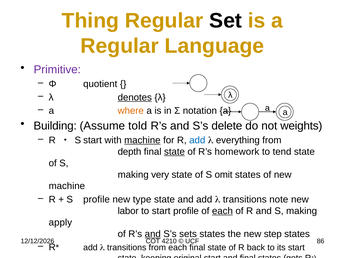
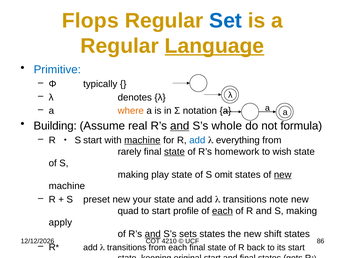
Thing: Thing -> Flops (90, 21)
Set colour: black -> blue (226, 21)
Language underline: none -> present (214, 46)
Primitive colour: purple -> blue (57, 70)
quotient: quotient -> typically (100, 84)
denotes underline: present -> none (135, 98)
told: told -> real (138, 126)
and underline: none -> present (180, 126)
delete: delete -> whole (227, 126)
weights: weights -> formula (301, 126)
depth: depth -> rarely (129, 152)
tend: tend -> wish (282, 152)
very: very -> play (160, 175)
new underline: none -> present (283, 175)
S profile: profile -> preset (97, 200)
type: type -> your (142, 200)
labor: labor -> quad (128, 212)
step: step -> shift (273, 235)
